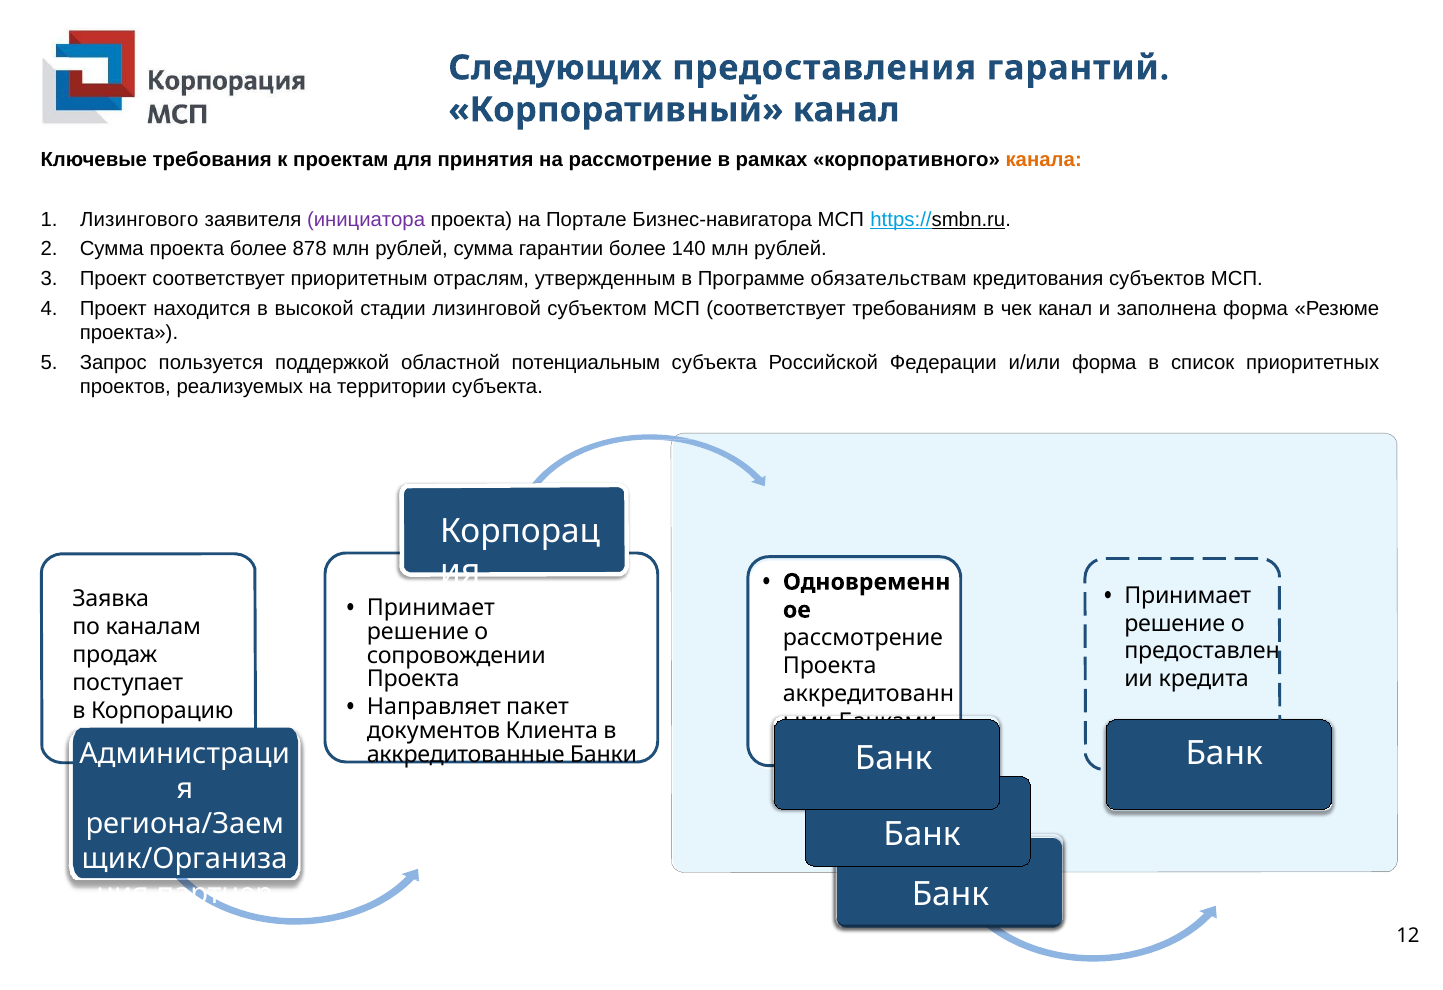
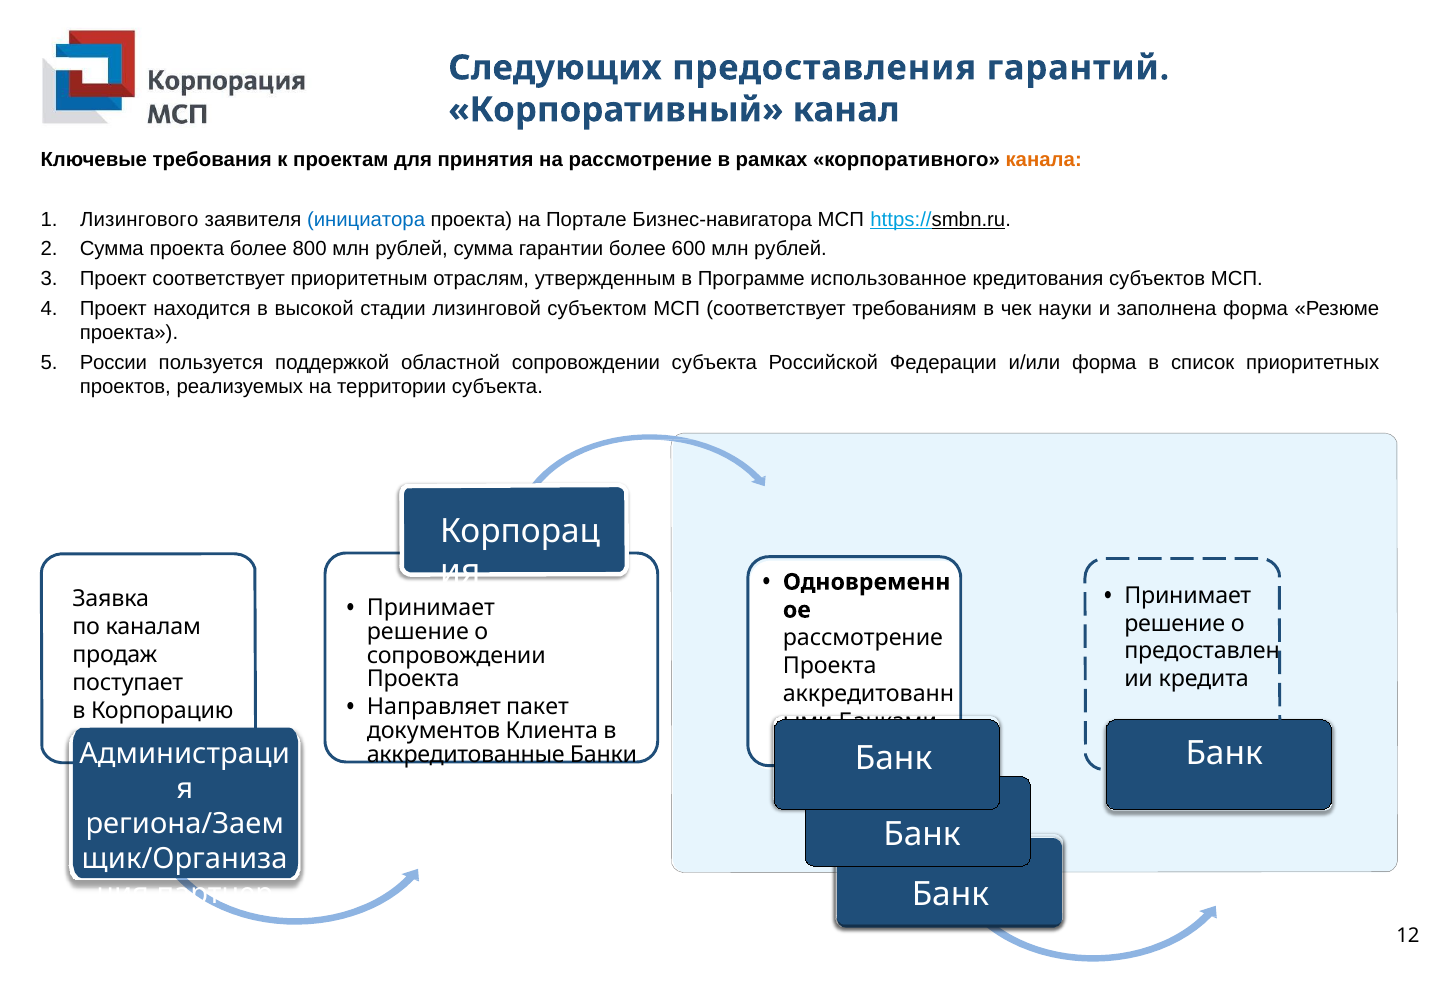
инициатора colour: purple -> blue (366, 219)
878: 878 -> 800 (310, 249)
140: 140 -> 600 (689, 249)
обязательствам: обязательствам -> использованное (889, 279)
чек канал: канал -> науки (1065, 308)
Запрос: Запрос -> России (113, 363)
областной потенциальным: потенциальным -> сопровождении (586, 363)
